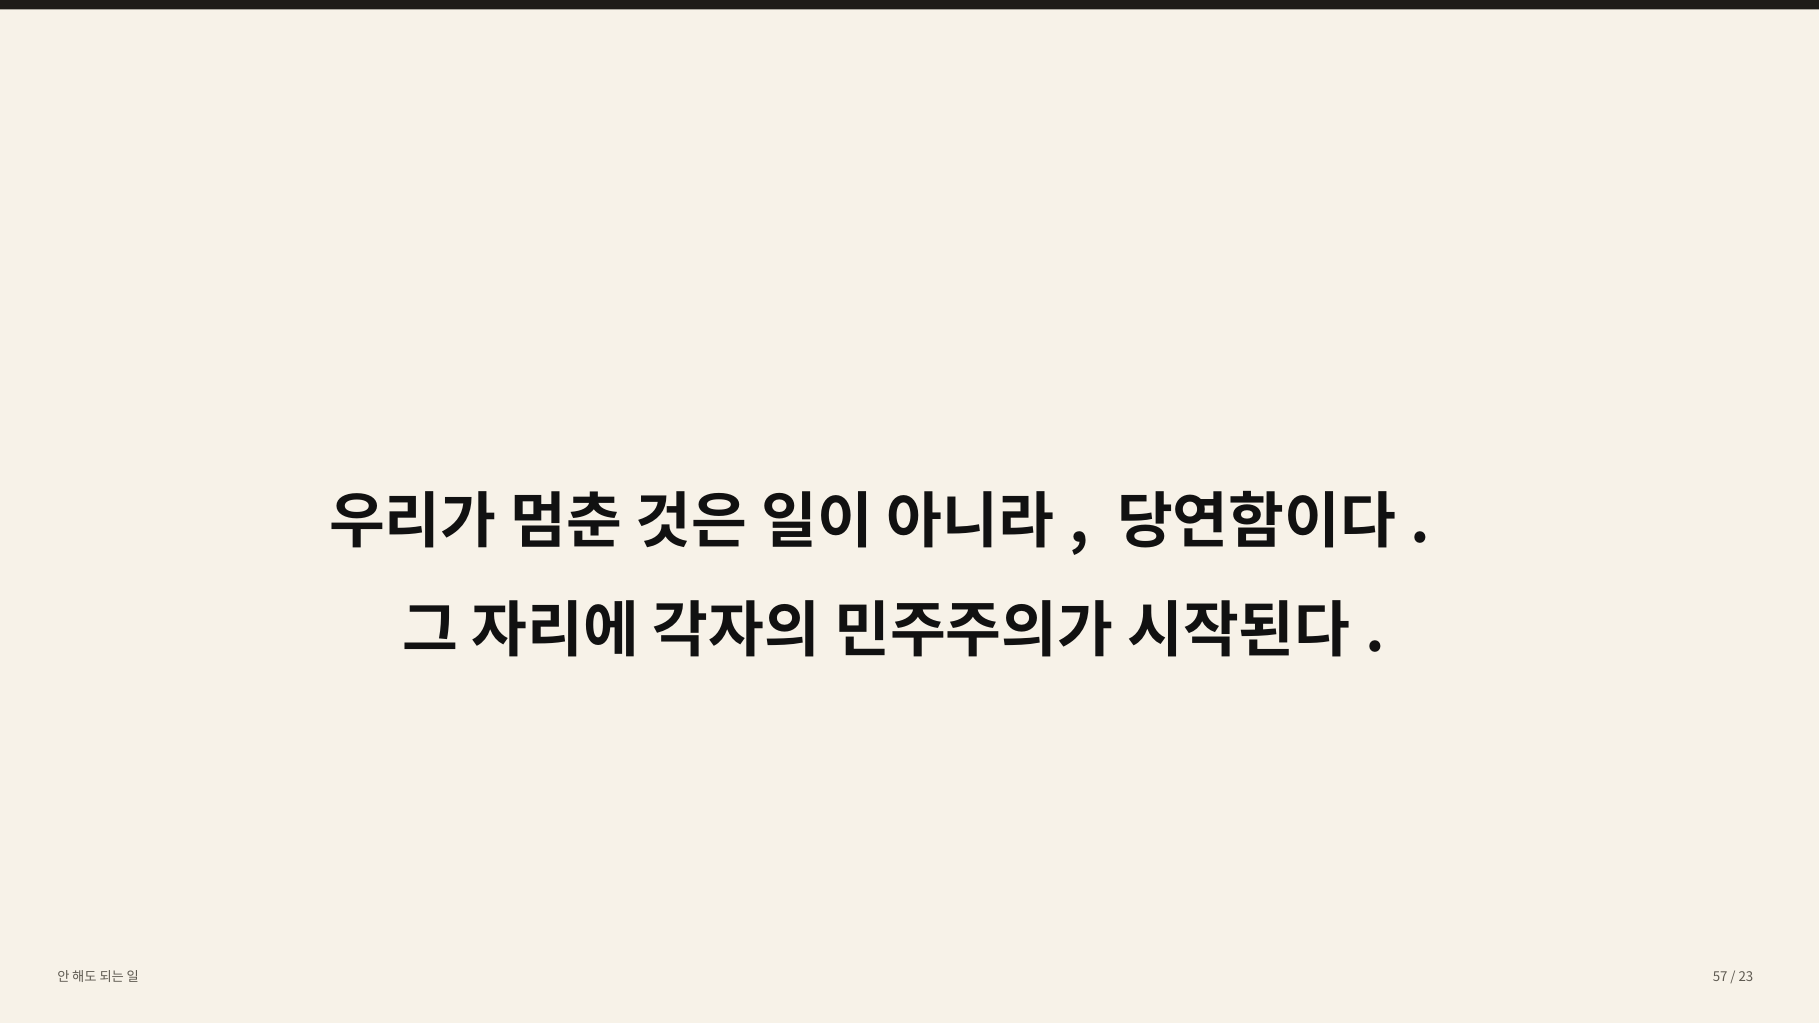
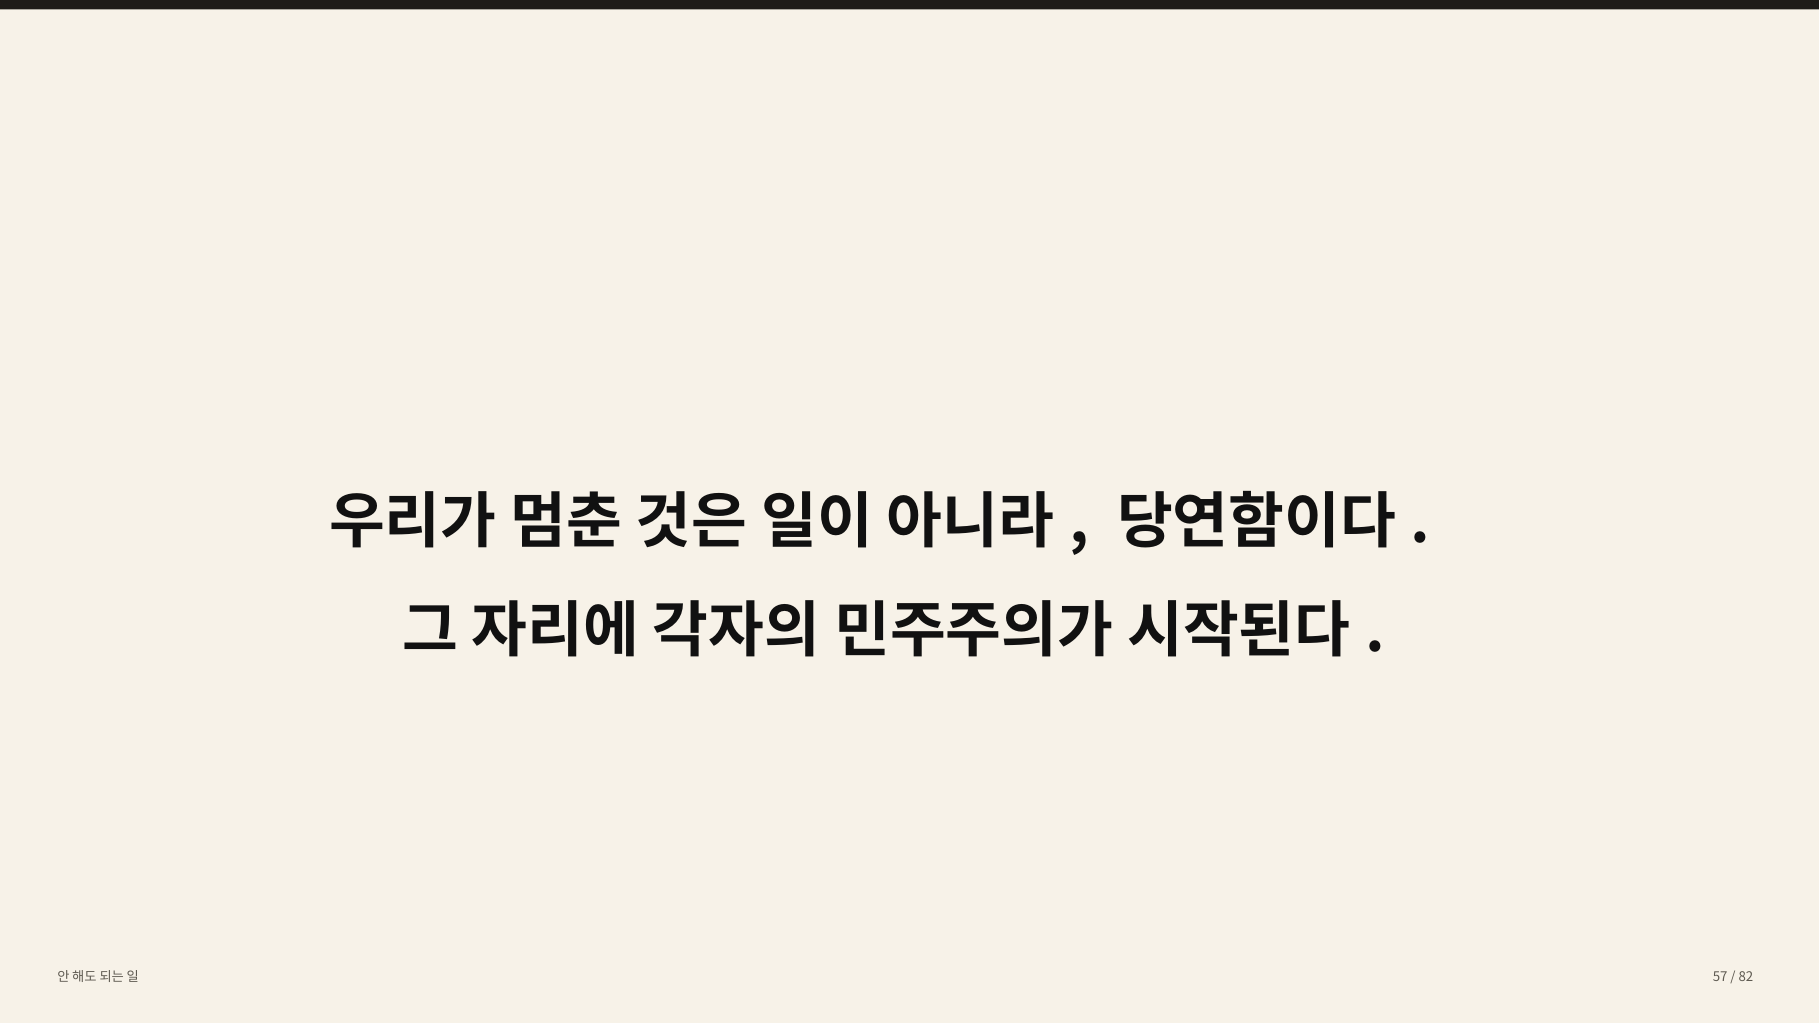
23: 23 -> 82 (1746, 978)
